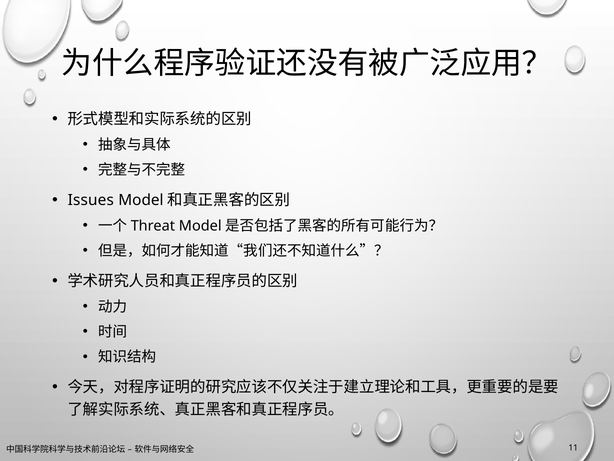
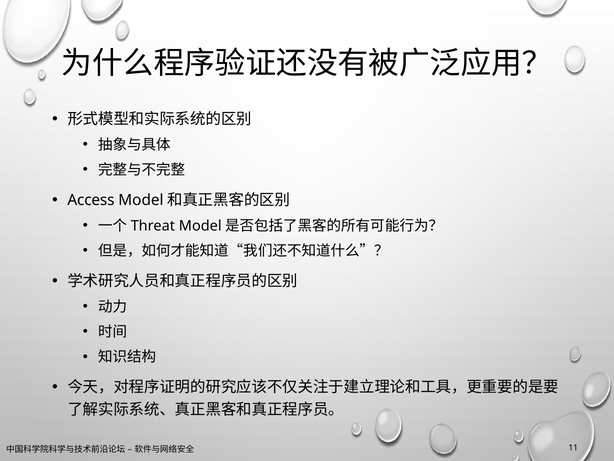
Issues: Issues -> Access (91, 200)
